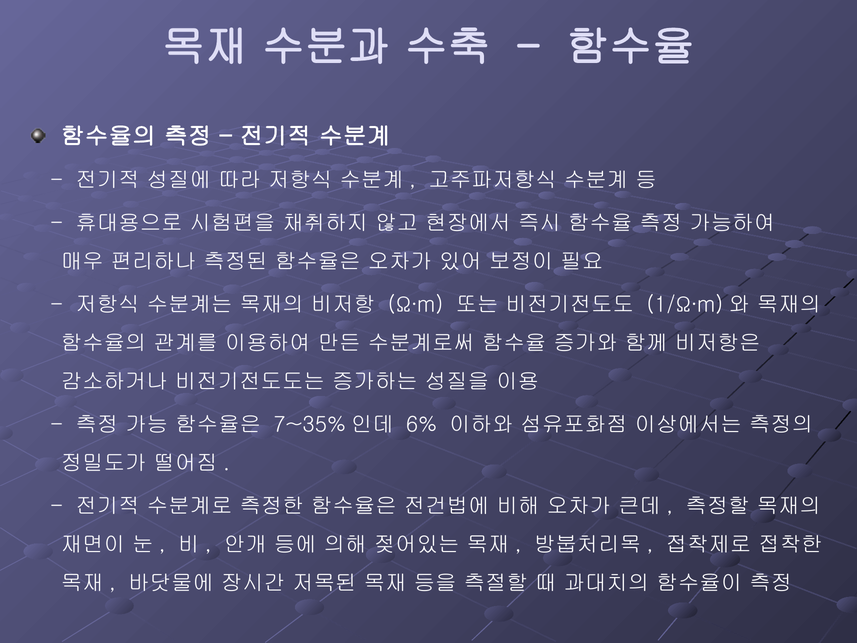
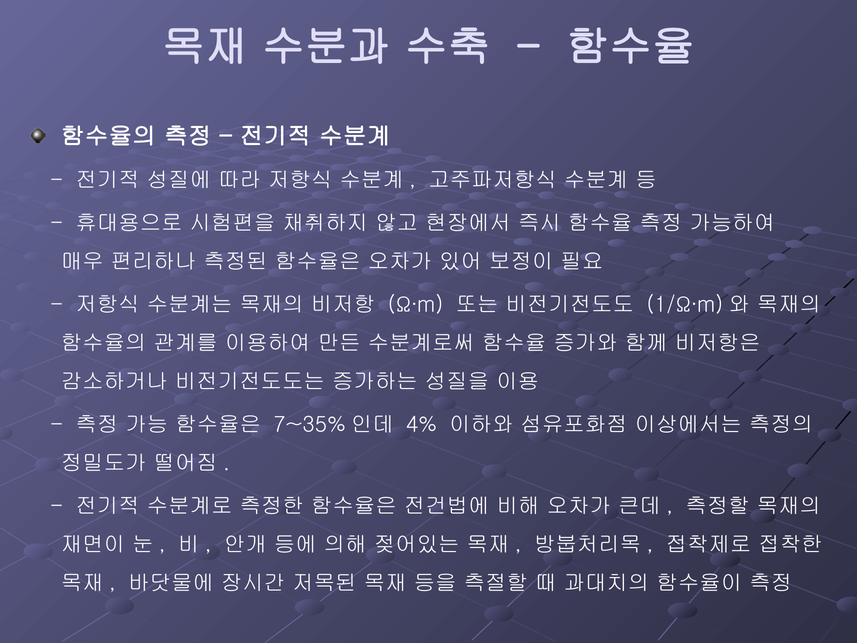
6%: 6% -> 4% (421, 425)
